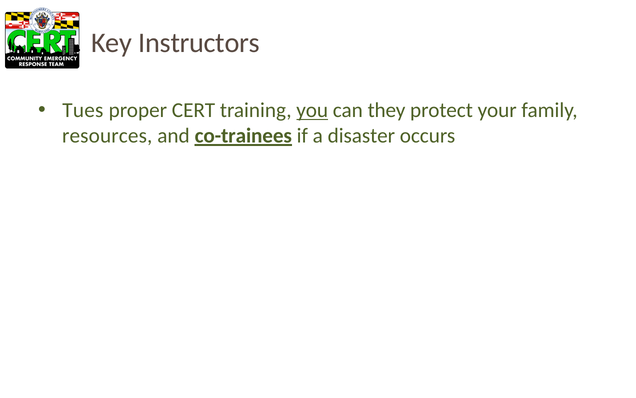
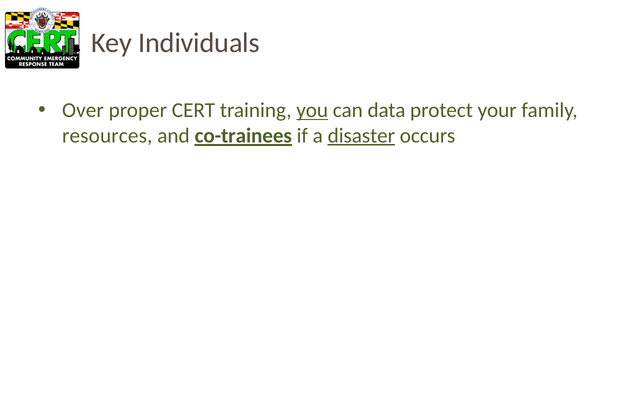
Instructors: Instructors -> Individuals (199, 43)
Tues: Tues -> Over (83, 110)
they: they -> data (387, 110)
disaster underline: none -> present (361, 136)
